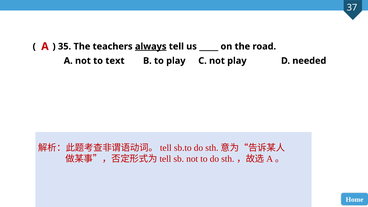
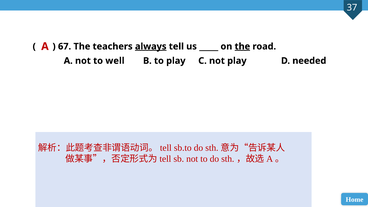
35: 35 -> 67 (65, 46)
the underline: none -> present (242, 46)
text: text -> well (115, 61)
